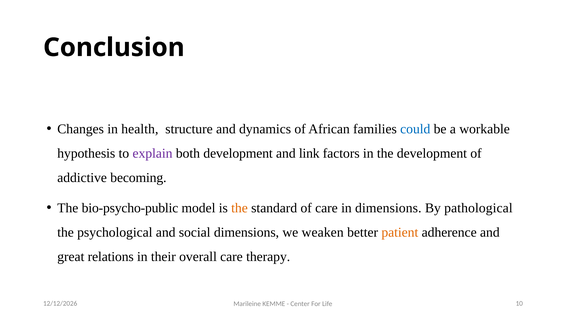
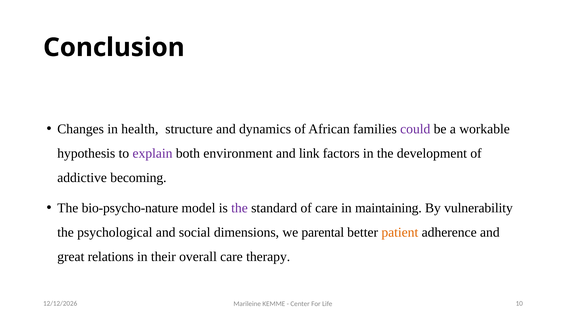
could colour: blue -> purple (415, 129)
both development: development -> environment (238, 154)
bio-psycho-public: bio-psycho-public -> bio-psycho-nature (130, 208)
the colour: orange -> purple (239, 208)
in dimensions: dimensions -> maintaining (388, 208)
pathological: pathological -> vulnerability (479, 208)
weaken: weaken -> parental (323, 233)
